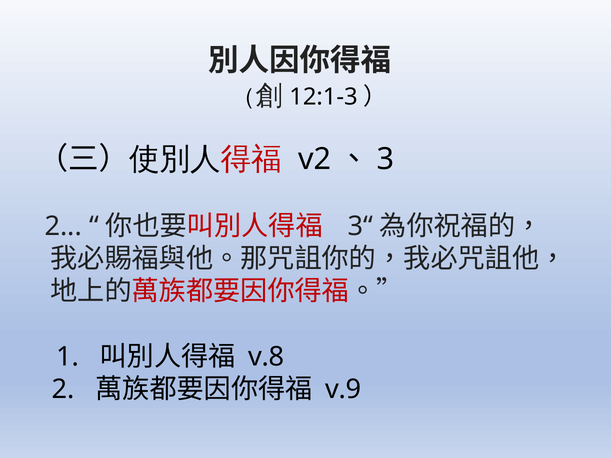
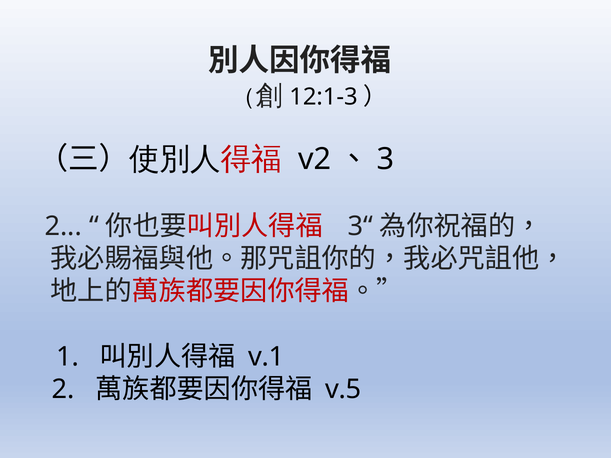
v.8: v.8 -> v.1 (266, 357)
v.9: v.9 -> v.5 (343, 389)
